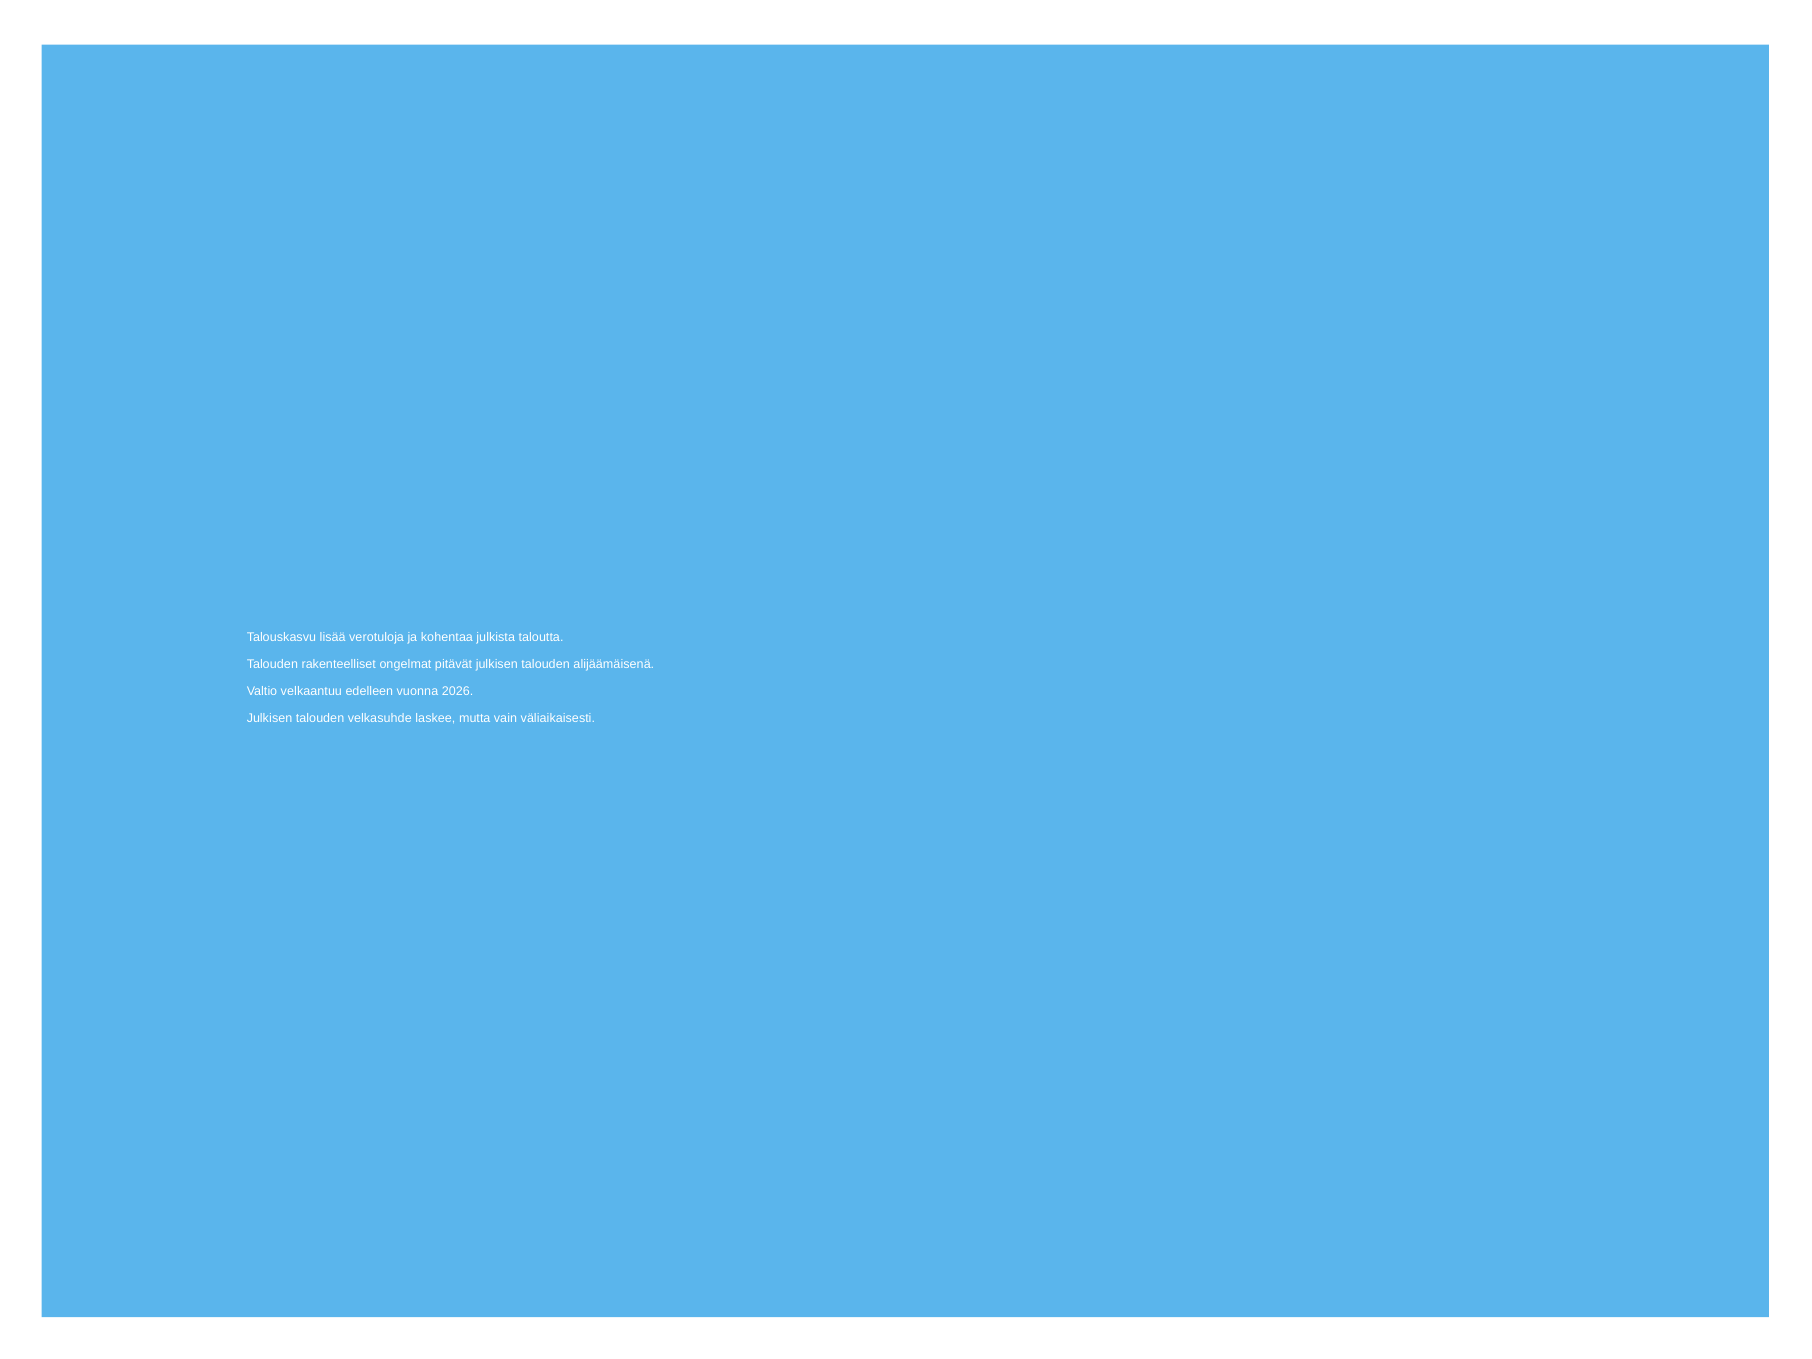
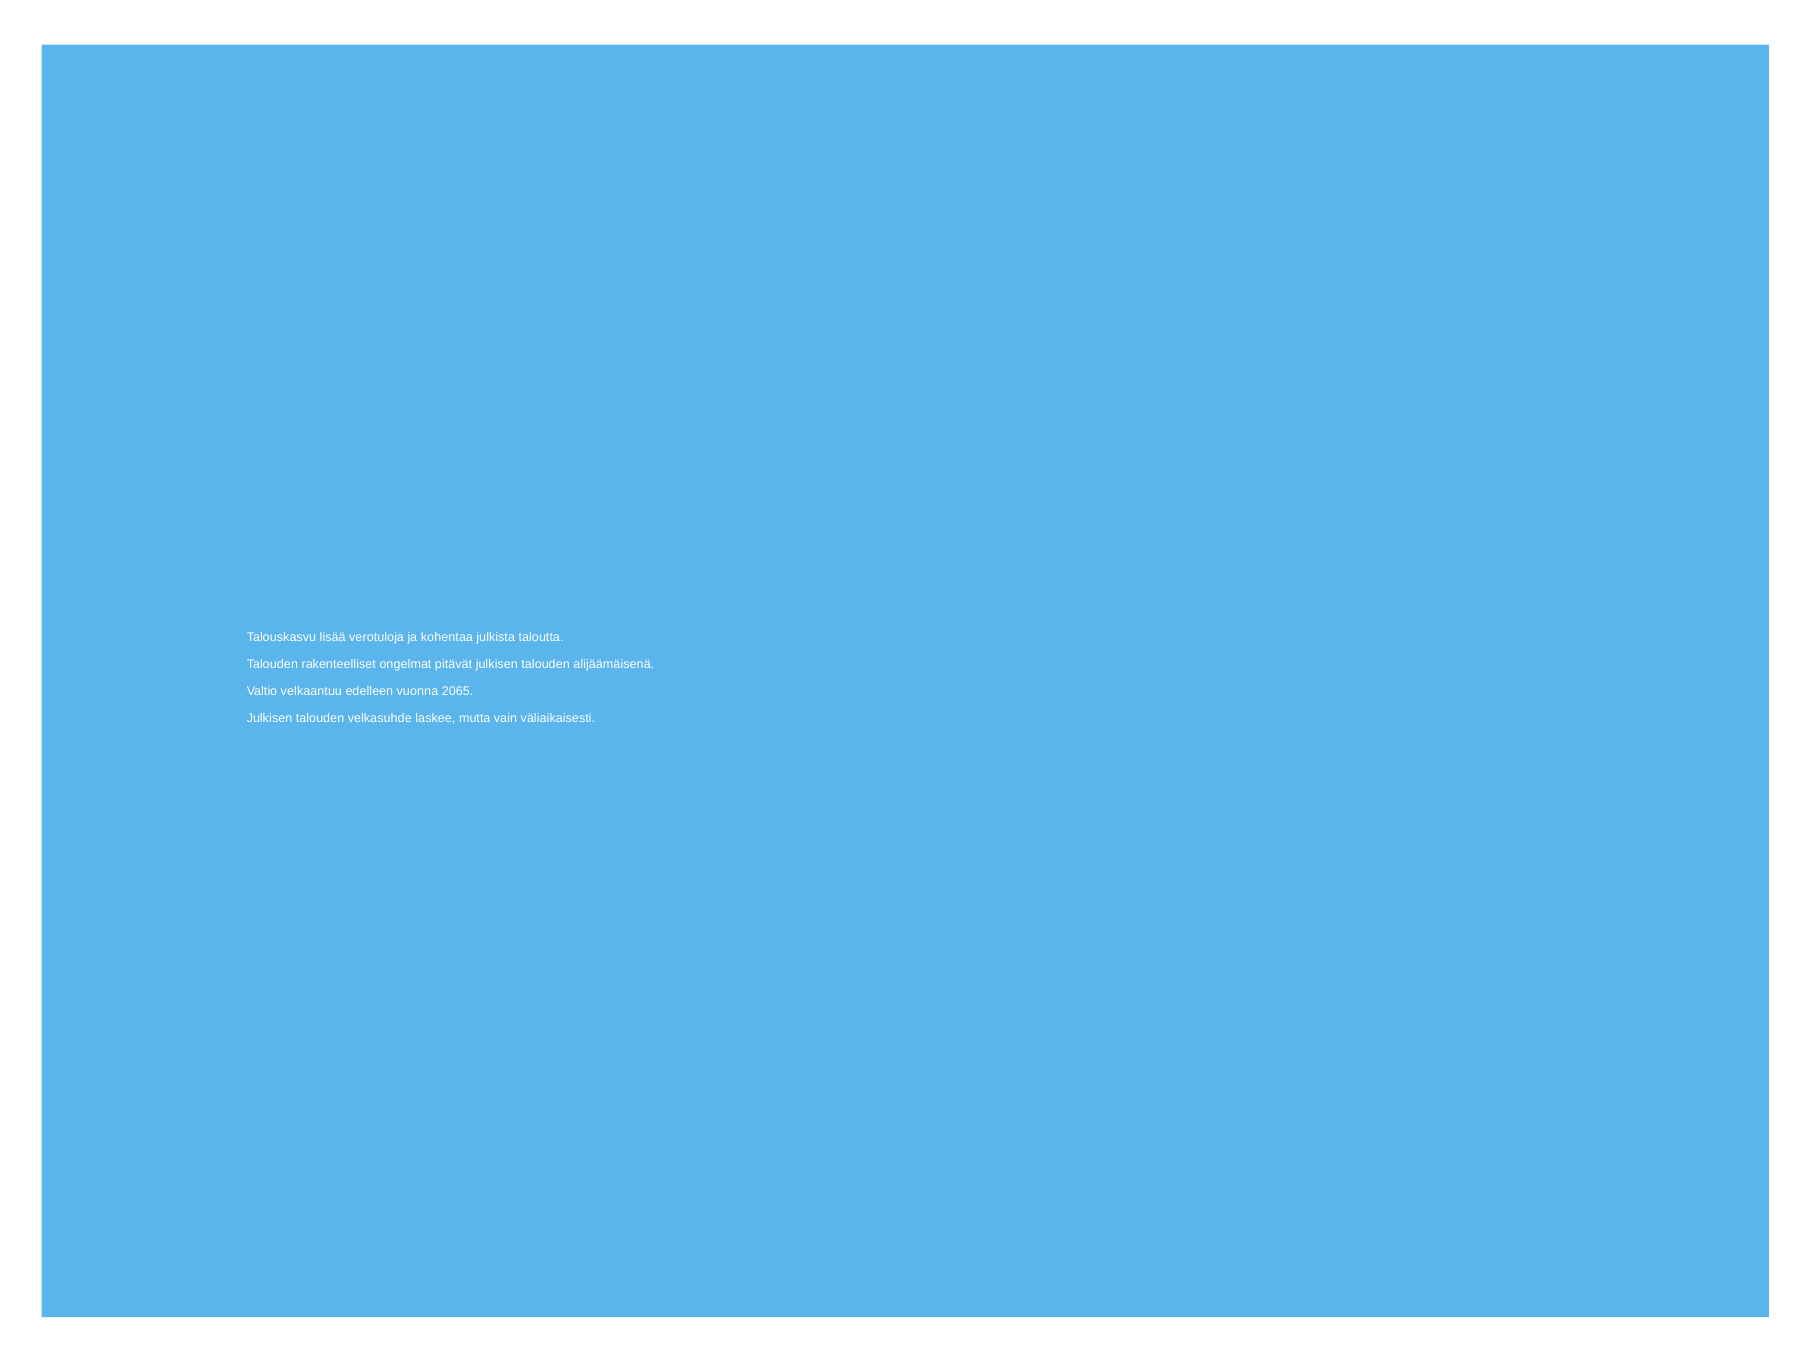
2026: 2026 -> 2065 (458, 691)
